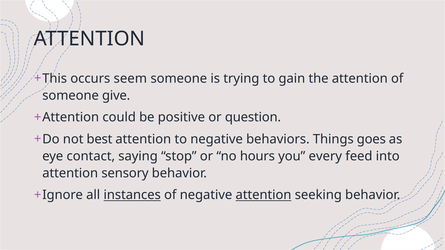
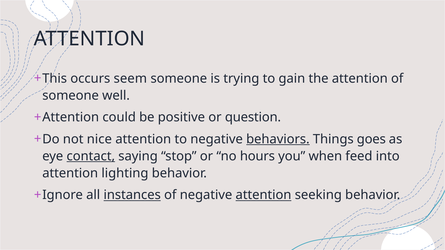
give: give -> well (116, 96)
best: best -> nice (99, 139)
behaviors underline: none -> present (278, 139)
contact underline: none -> present (91, 156)
every: every -> when (325, 156)
sensory: sensory -> lighting (125, 173)
